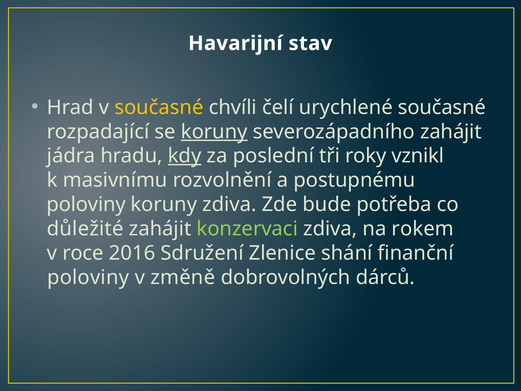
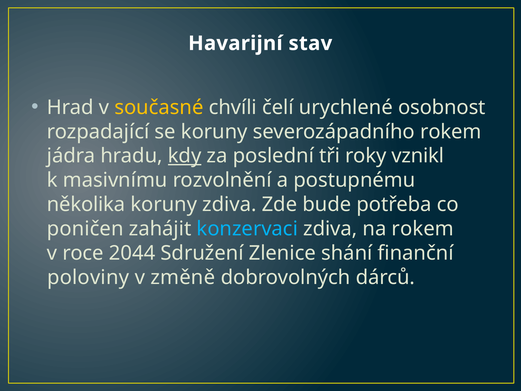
urychlené současné: současné -> osobnost (442, 107)
koruny underline: present -> none (214, 132)
severozápadního zahájit: zahájit -> rokem (451, 132)
poloviny: poloviny -> několika (86, 204)
důležité: důležité -> poničen (85, 229)
konzervaci colour: light green -> light blue (247, 229)
2016: 2016 -> 2044 (132, 253)
